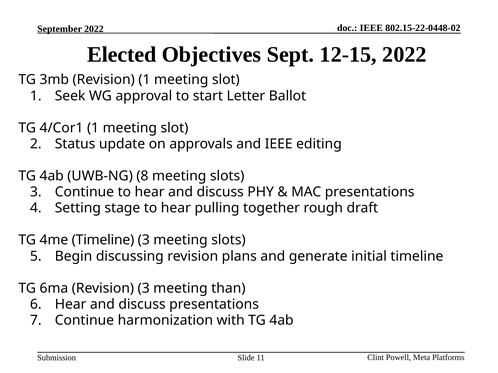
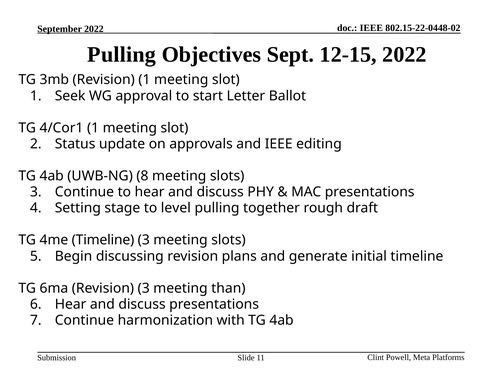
Elected: Elected -> Pulling (122, 55)
stage to hear: hear -> level (176, 208)
